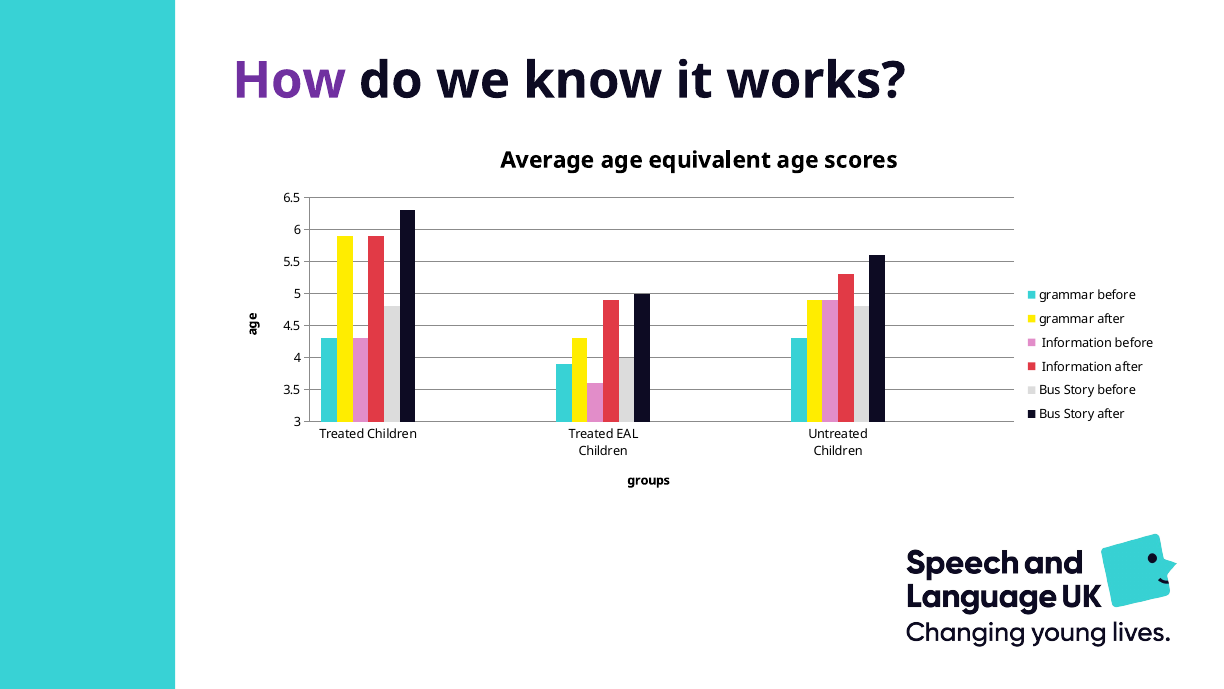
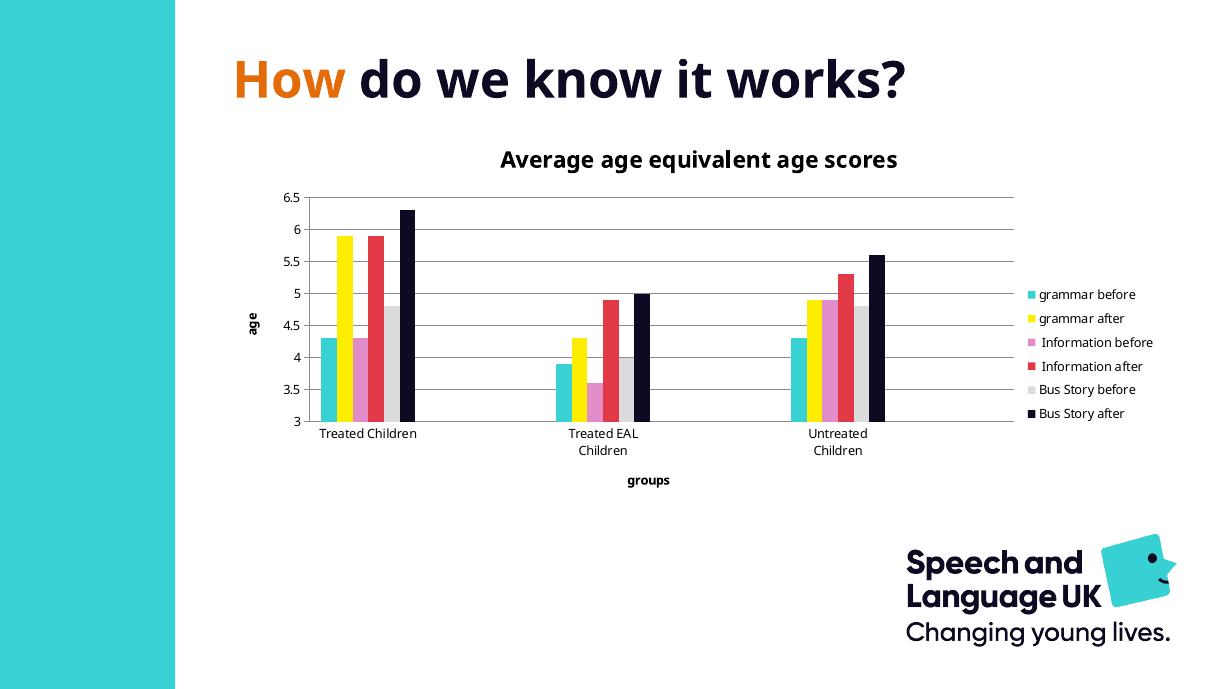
How colour: purple -> orange (289, 81)
